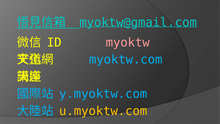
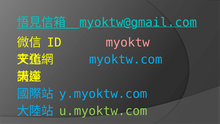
u.myoktw.com colour: yellow -> light green (103, 111)
